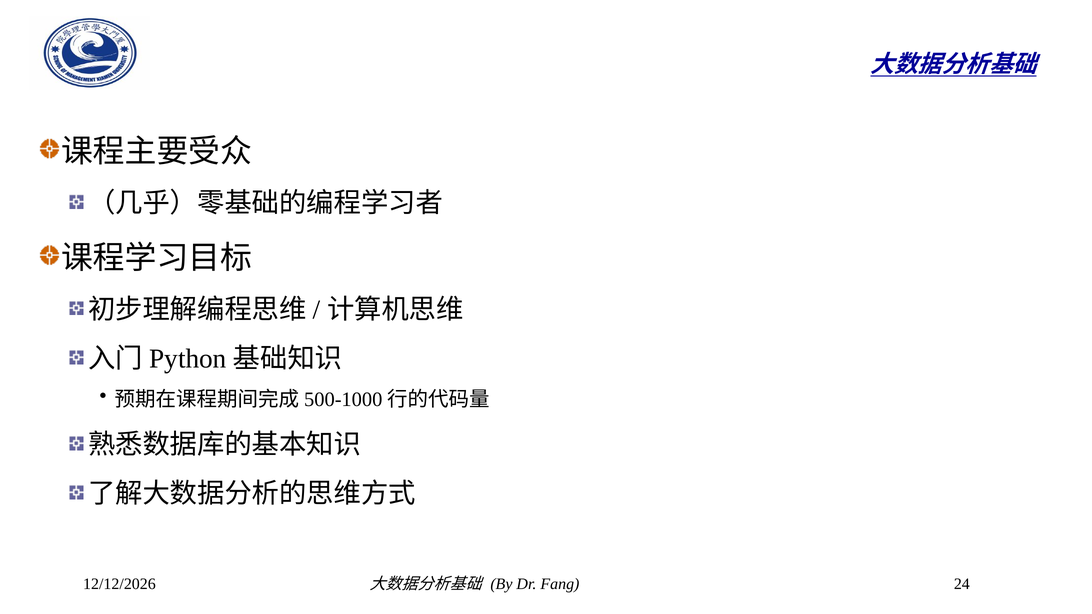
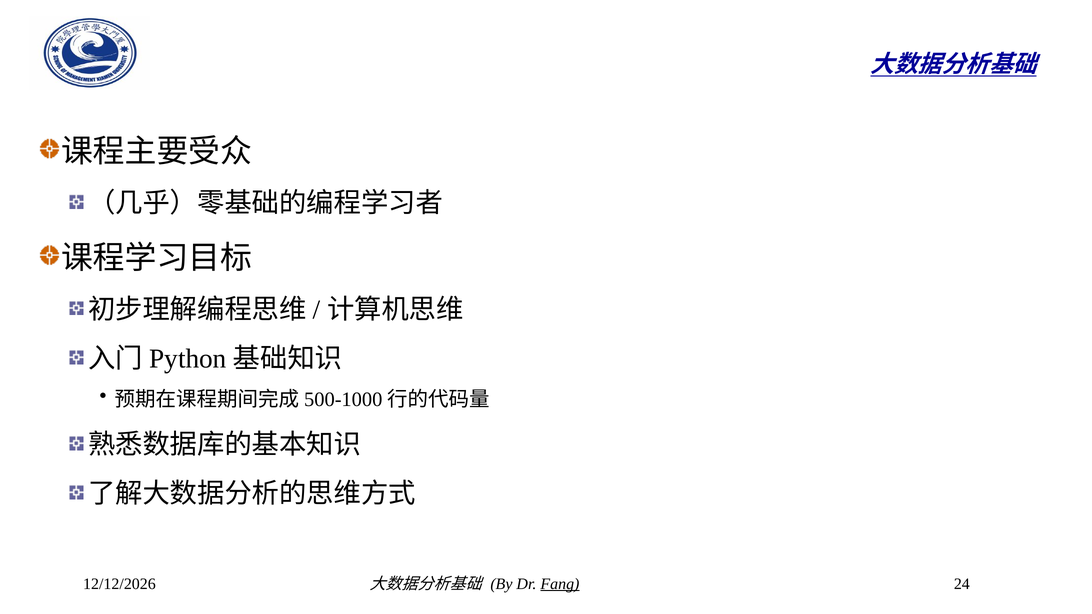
Fang underline: none -> present (560, 584)
